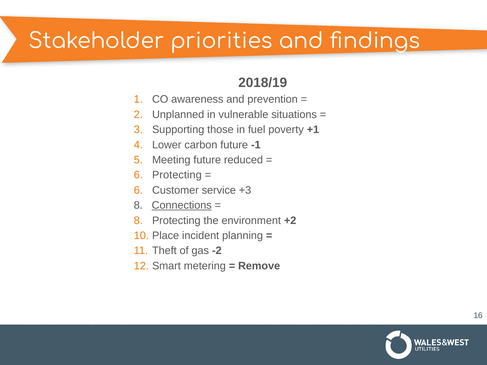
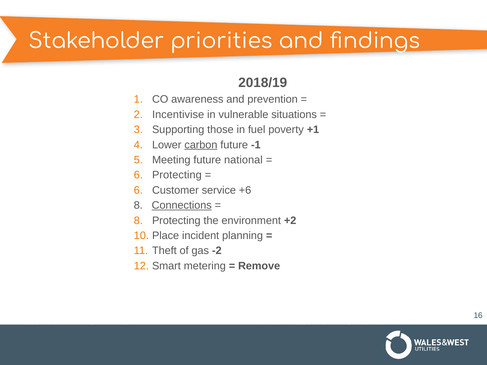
Unplanned: Unplanned -> Incentivise (178, 115)
carbon underline: none -> present (201, 145)
reduced: reduced -> national (243, 160)
+3: +3 -> +6 (245, 190)
